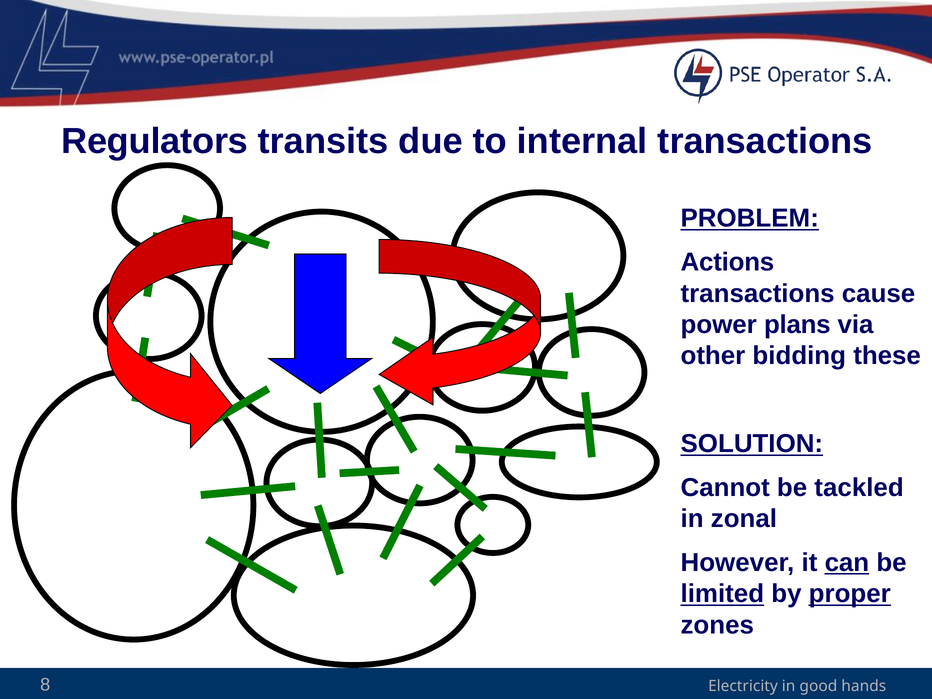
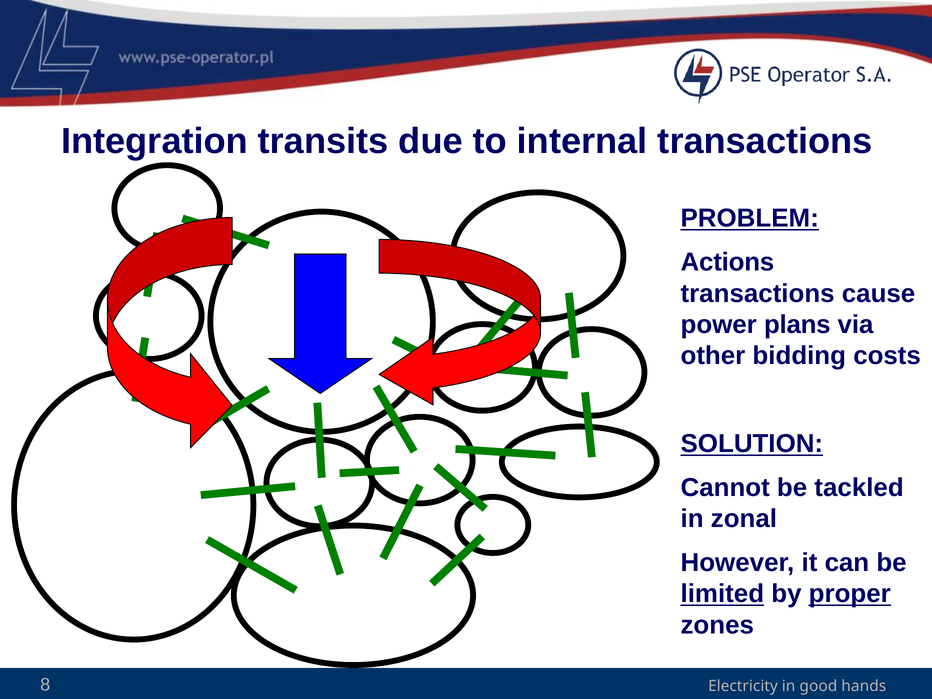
Regulators: Regulators -> Integration (155, 141)
these: these -> costs (887, 356)
can underline: present -> none (847, 563)
